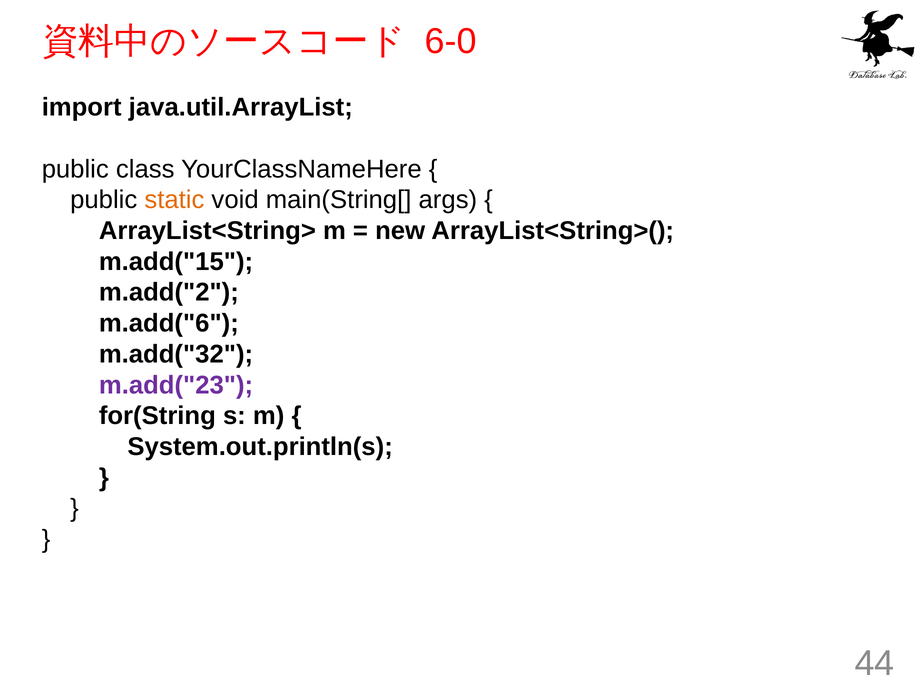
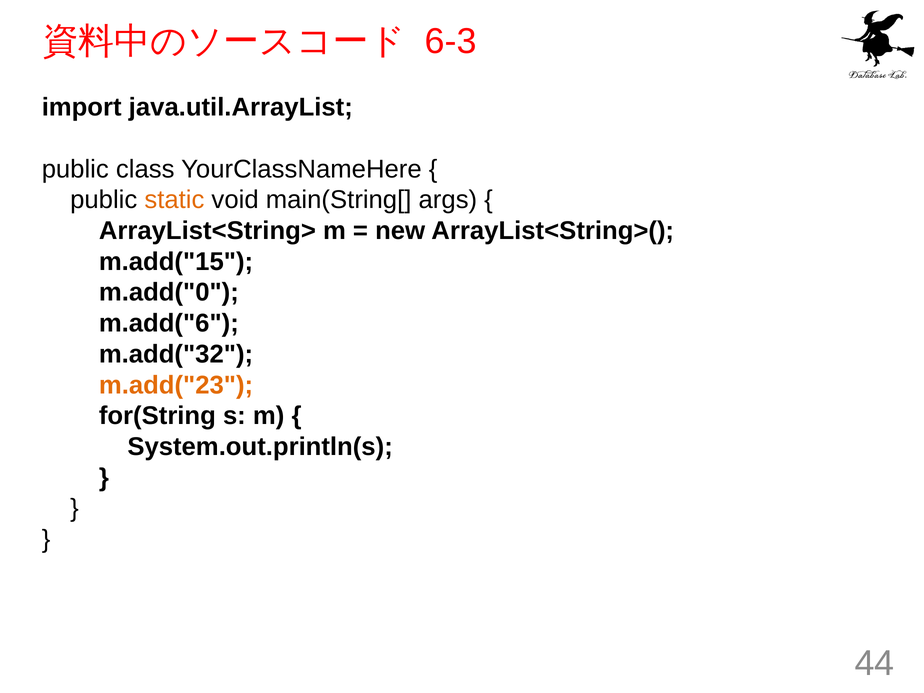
6-0: 6-0 -> 6-3 (451, 41)
m.add("2: m.add("2 -> m.add("0 (169, 292)
m.add("23 colour: purple -> orange (176, 385)
